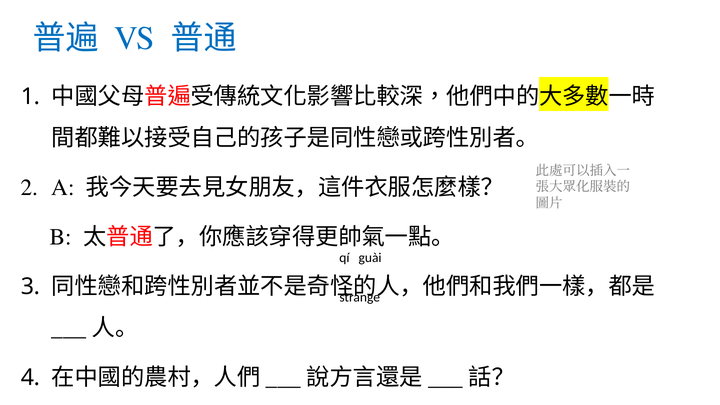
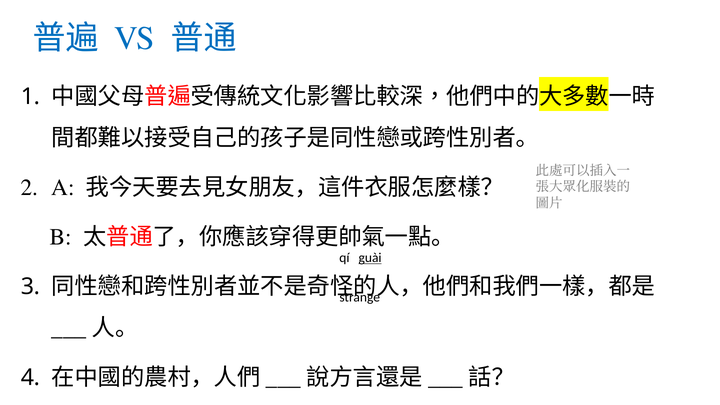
guài underline: none -> present (370, 258)
